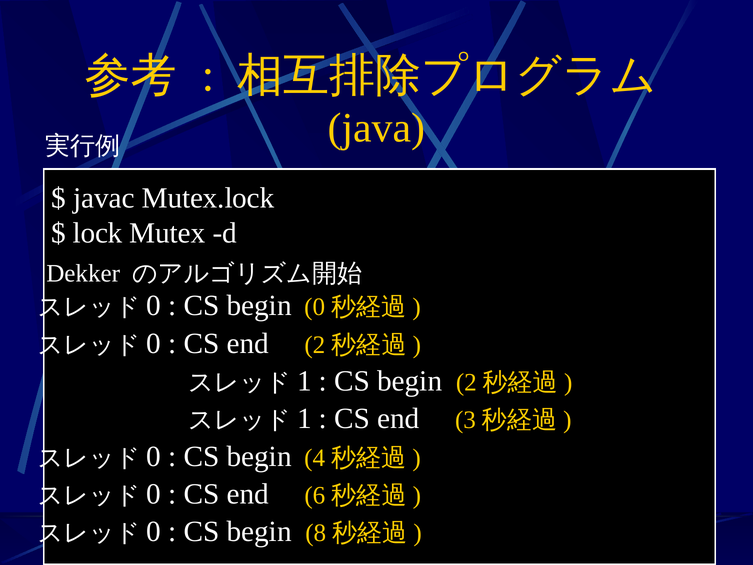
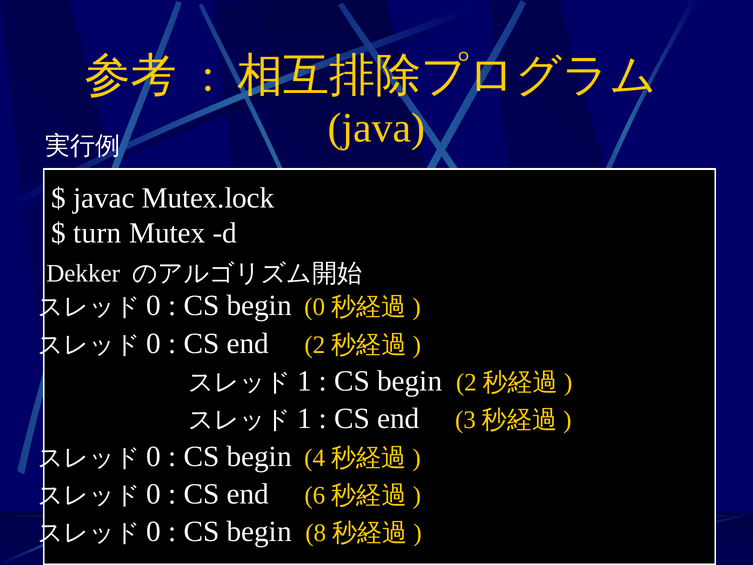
lock: lock -> turn (97, 233)
